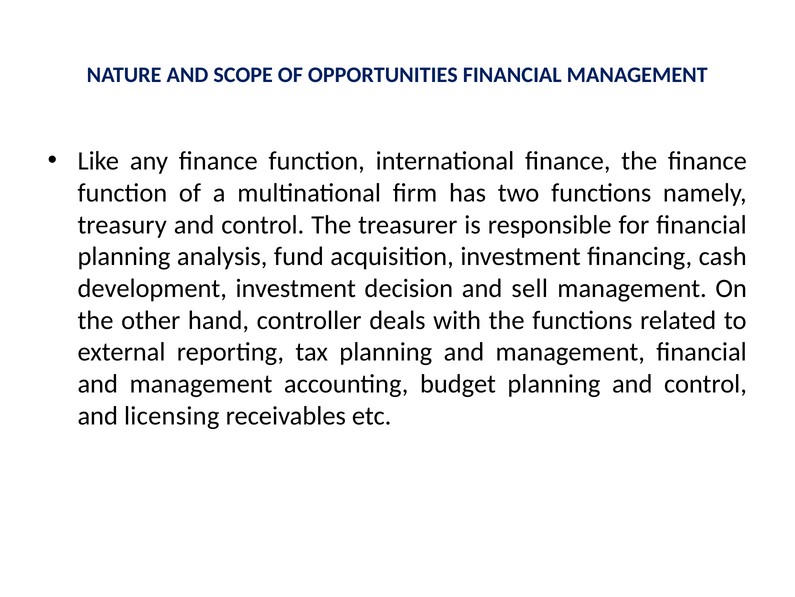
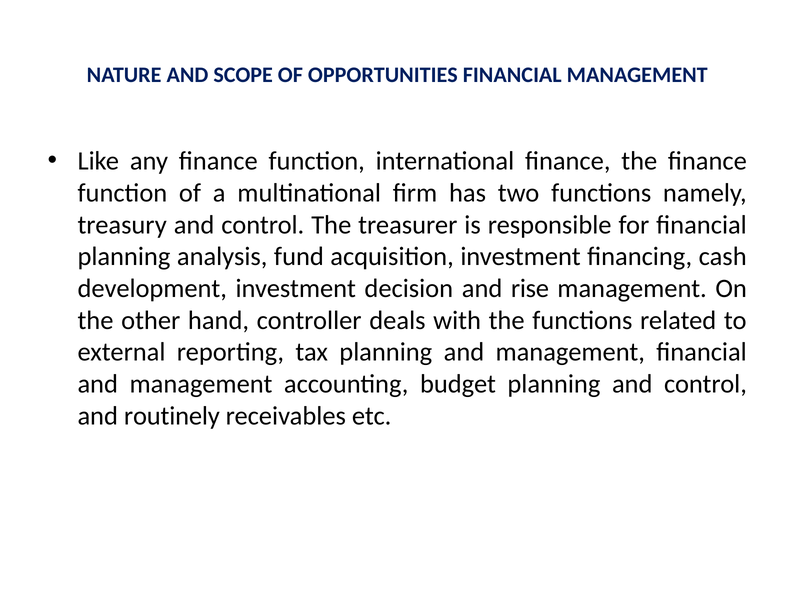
sell: sell -> rise (530, 288)
licensing: licensing -> routinely (172, 415)
